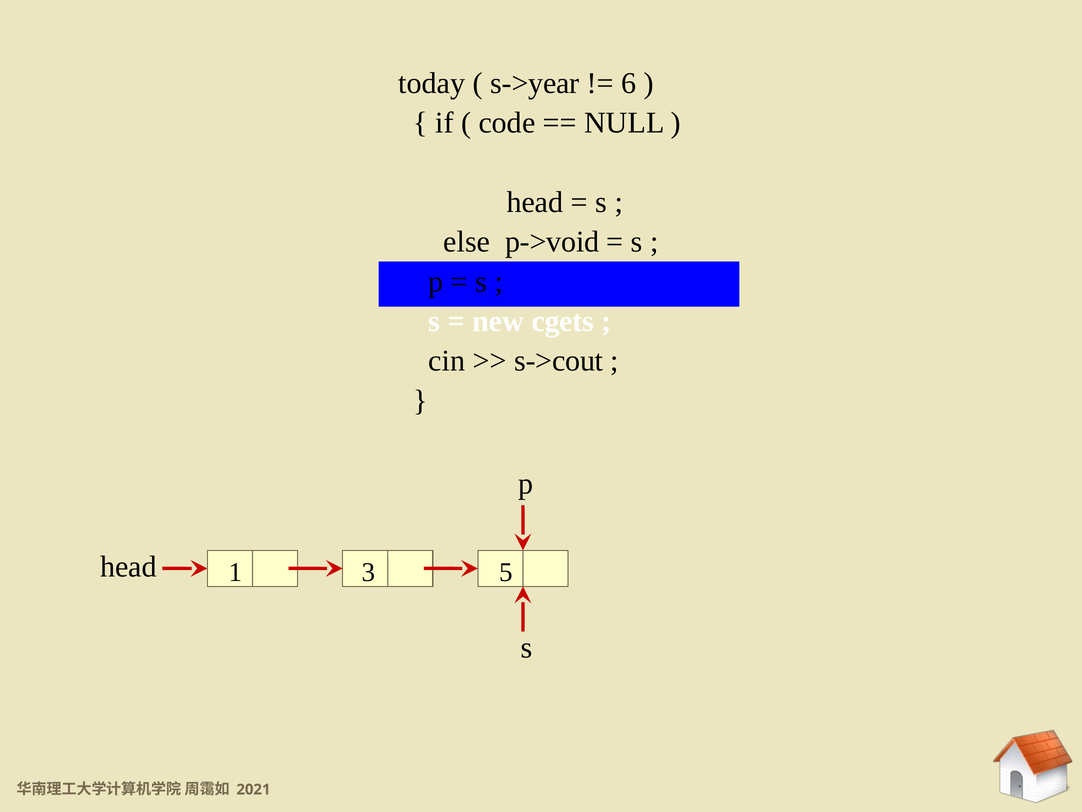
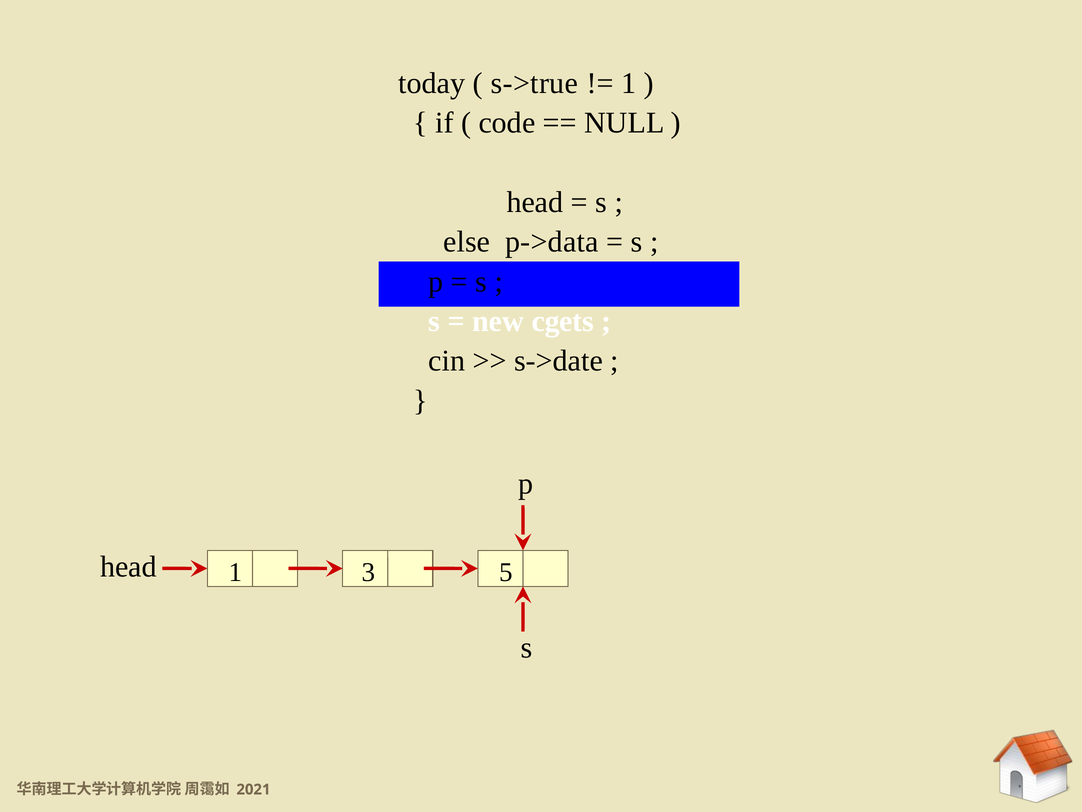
s->year: s->year -> s->true (534, 83)
6: 6 -> 1 (629, 83)
p->void: p->void -> p->data (552, 242)
s->cout: s->cout -> s->date (559, 361)
